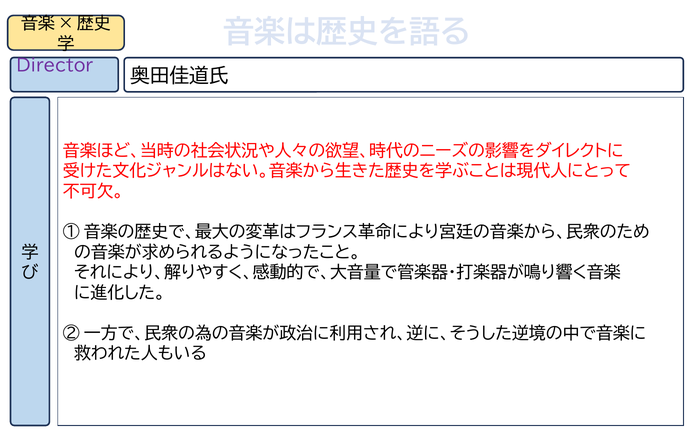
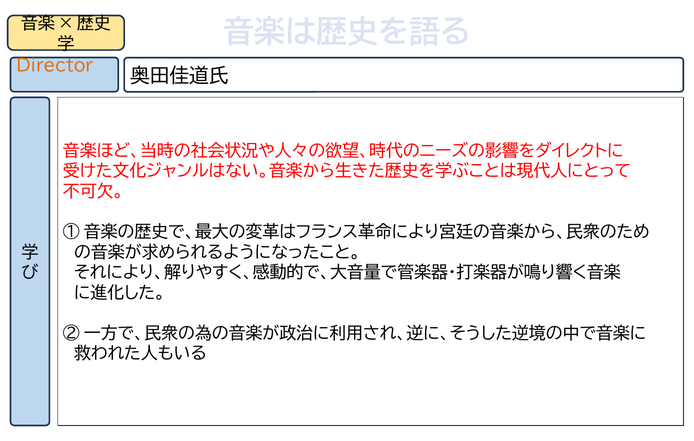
Director colour: purple -> orange (55, 66)
